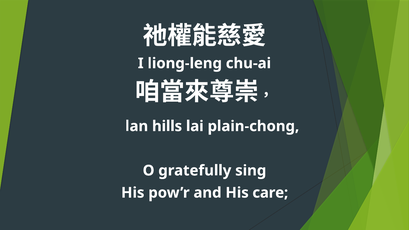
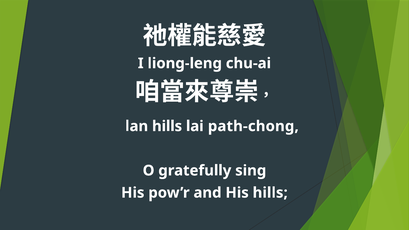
plain-chong: plain-chong -> path-chong (253, 126)
His care: care -> hills (270, 193)
